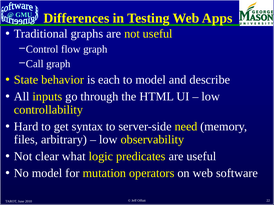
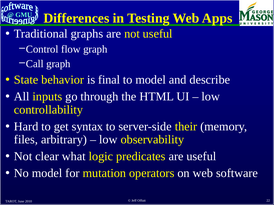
each: each -> final (109, 80)
need: need -> their (186, 127)
